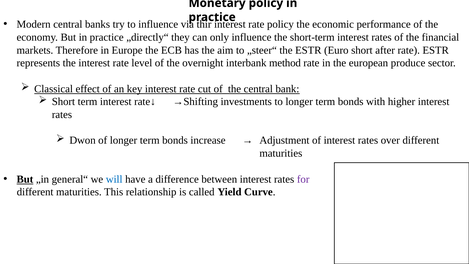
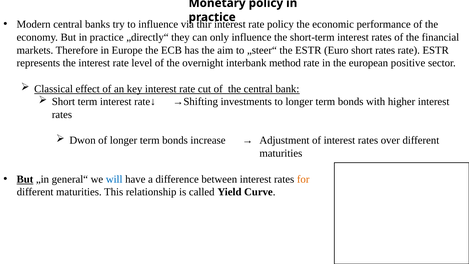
short after: after -> rates (385, 50)
produce: produce -> positive (408, 63)
for colour: purple -> orange (303, 179)
